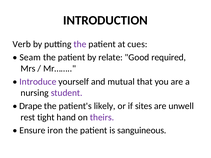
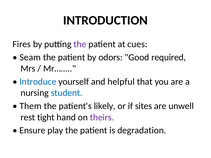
Verb: Verb -> Fires (22, 44)
relate: relate -> odors (111, 57)
Introduce colour: purple -> blue (38, 82)
mutual: mutual -> helpful (121, 82)
student colour: purple -> blue (67, 93)
Drape: Drape -> Them (31, 106)
iron: iron -> play (55, 131)
sanguineous: sanguineous -> degradation (142, 131)
